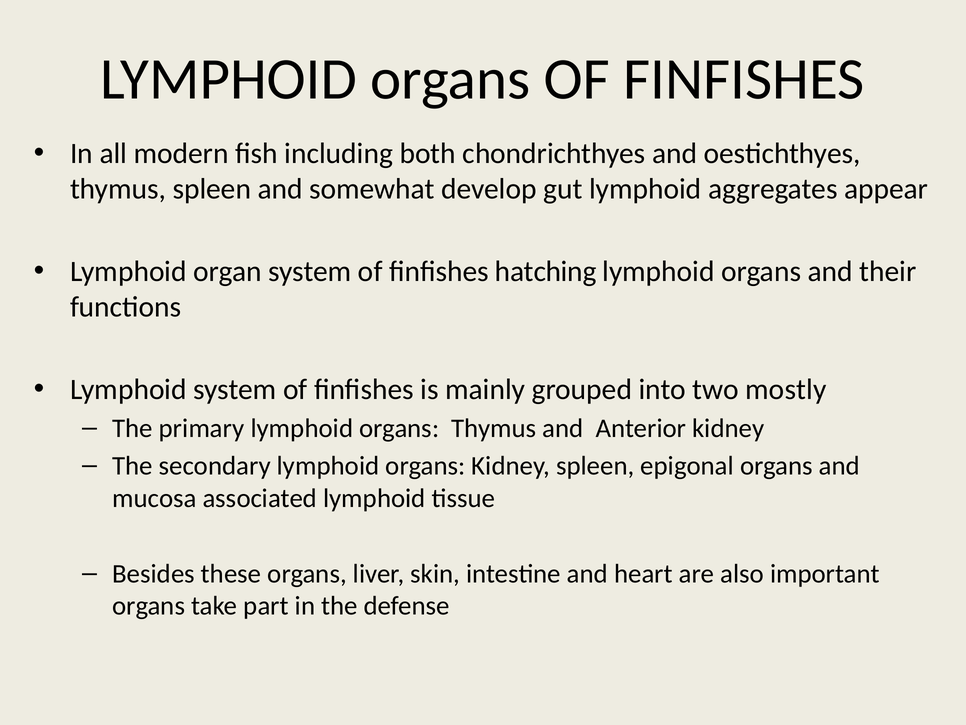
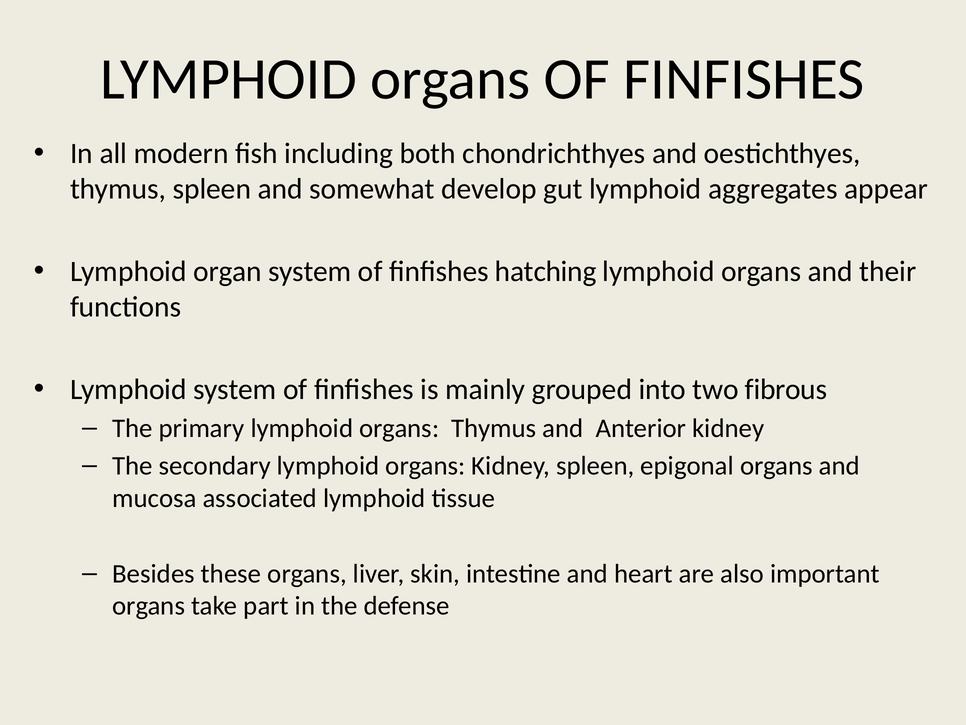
mostly: mostly -> fibrous (786, 389)
